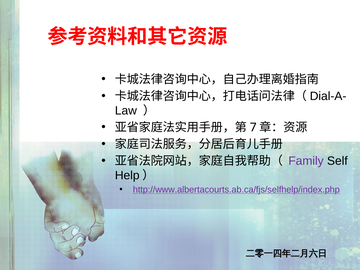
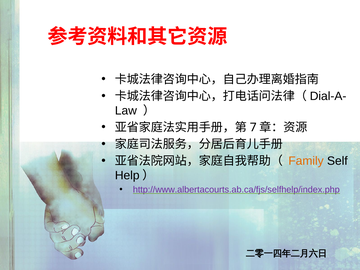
Family colour: purple -> orange (306, 161)
